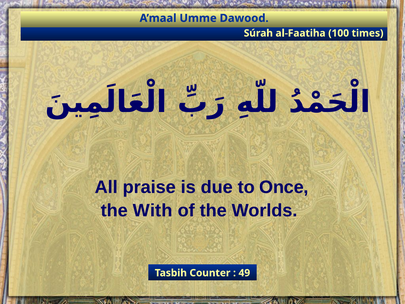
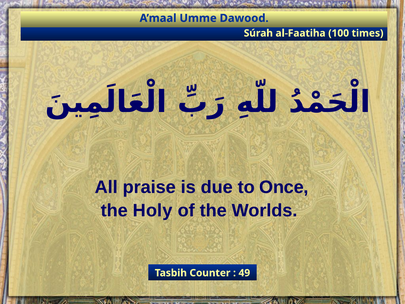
With: With -> Holy (153, 210)
